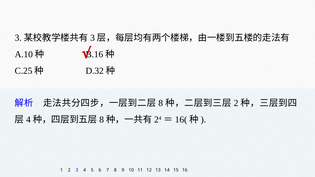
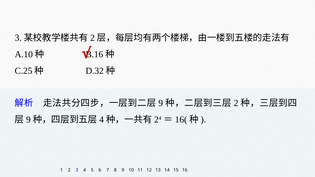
3: 3 -> 2 (92, 38)
8: 8 -> 9 (161, 103)
4: 4 -> 9 (28, 120)
8: 8 -> 4 (102, 120)
